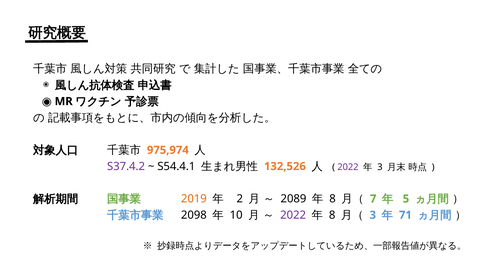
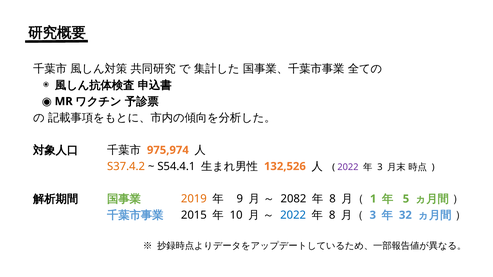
S37.4.2 colour: purple -> orange (126, 167)
2: 2 -> 9 (240, 199)
2089: 2089 -> 2082 (293, 199)
7: 7 -> 1 (373, 199)
2098: 2098 -> 2015 (194, 215)
2022 colour: purple -> blue (293, 215)
71: 71 -> 32 (405, 215)
